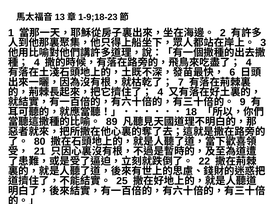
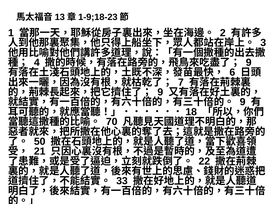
4: 4 -> 9 (249, 63)
4: 4 -> 9 (160, 92)
89: 89 -> 70 (112, 122)
80: 80 -> 50 (40, 141)
25: 25 -> 33 (122, 181)
